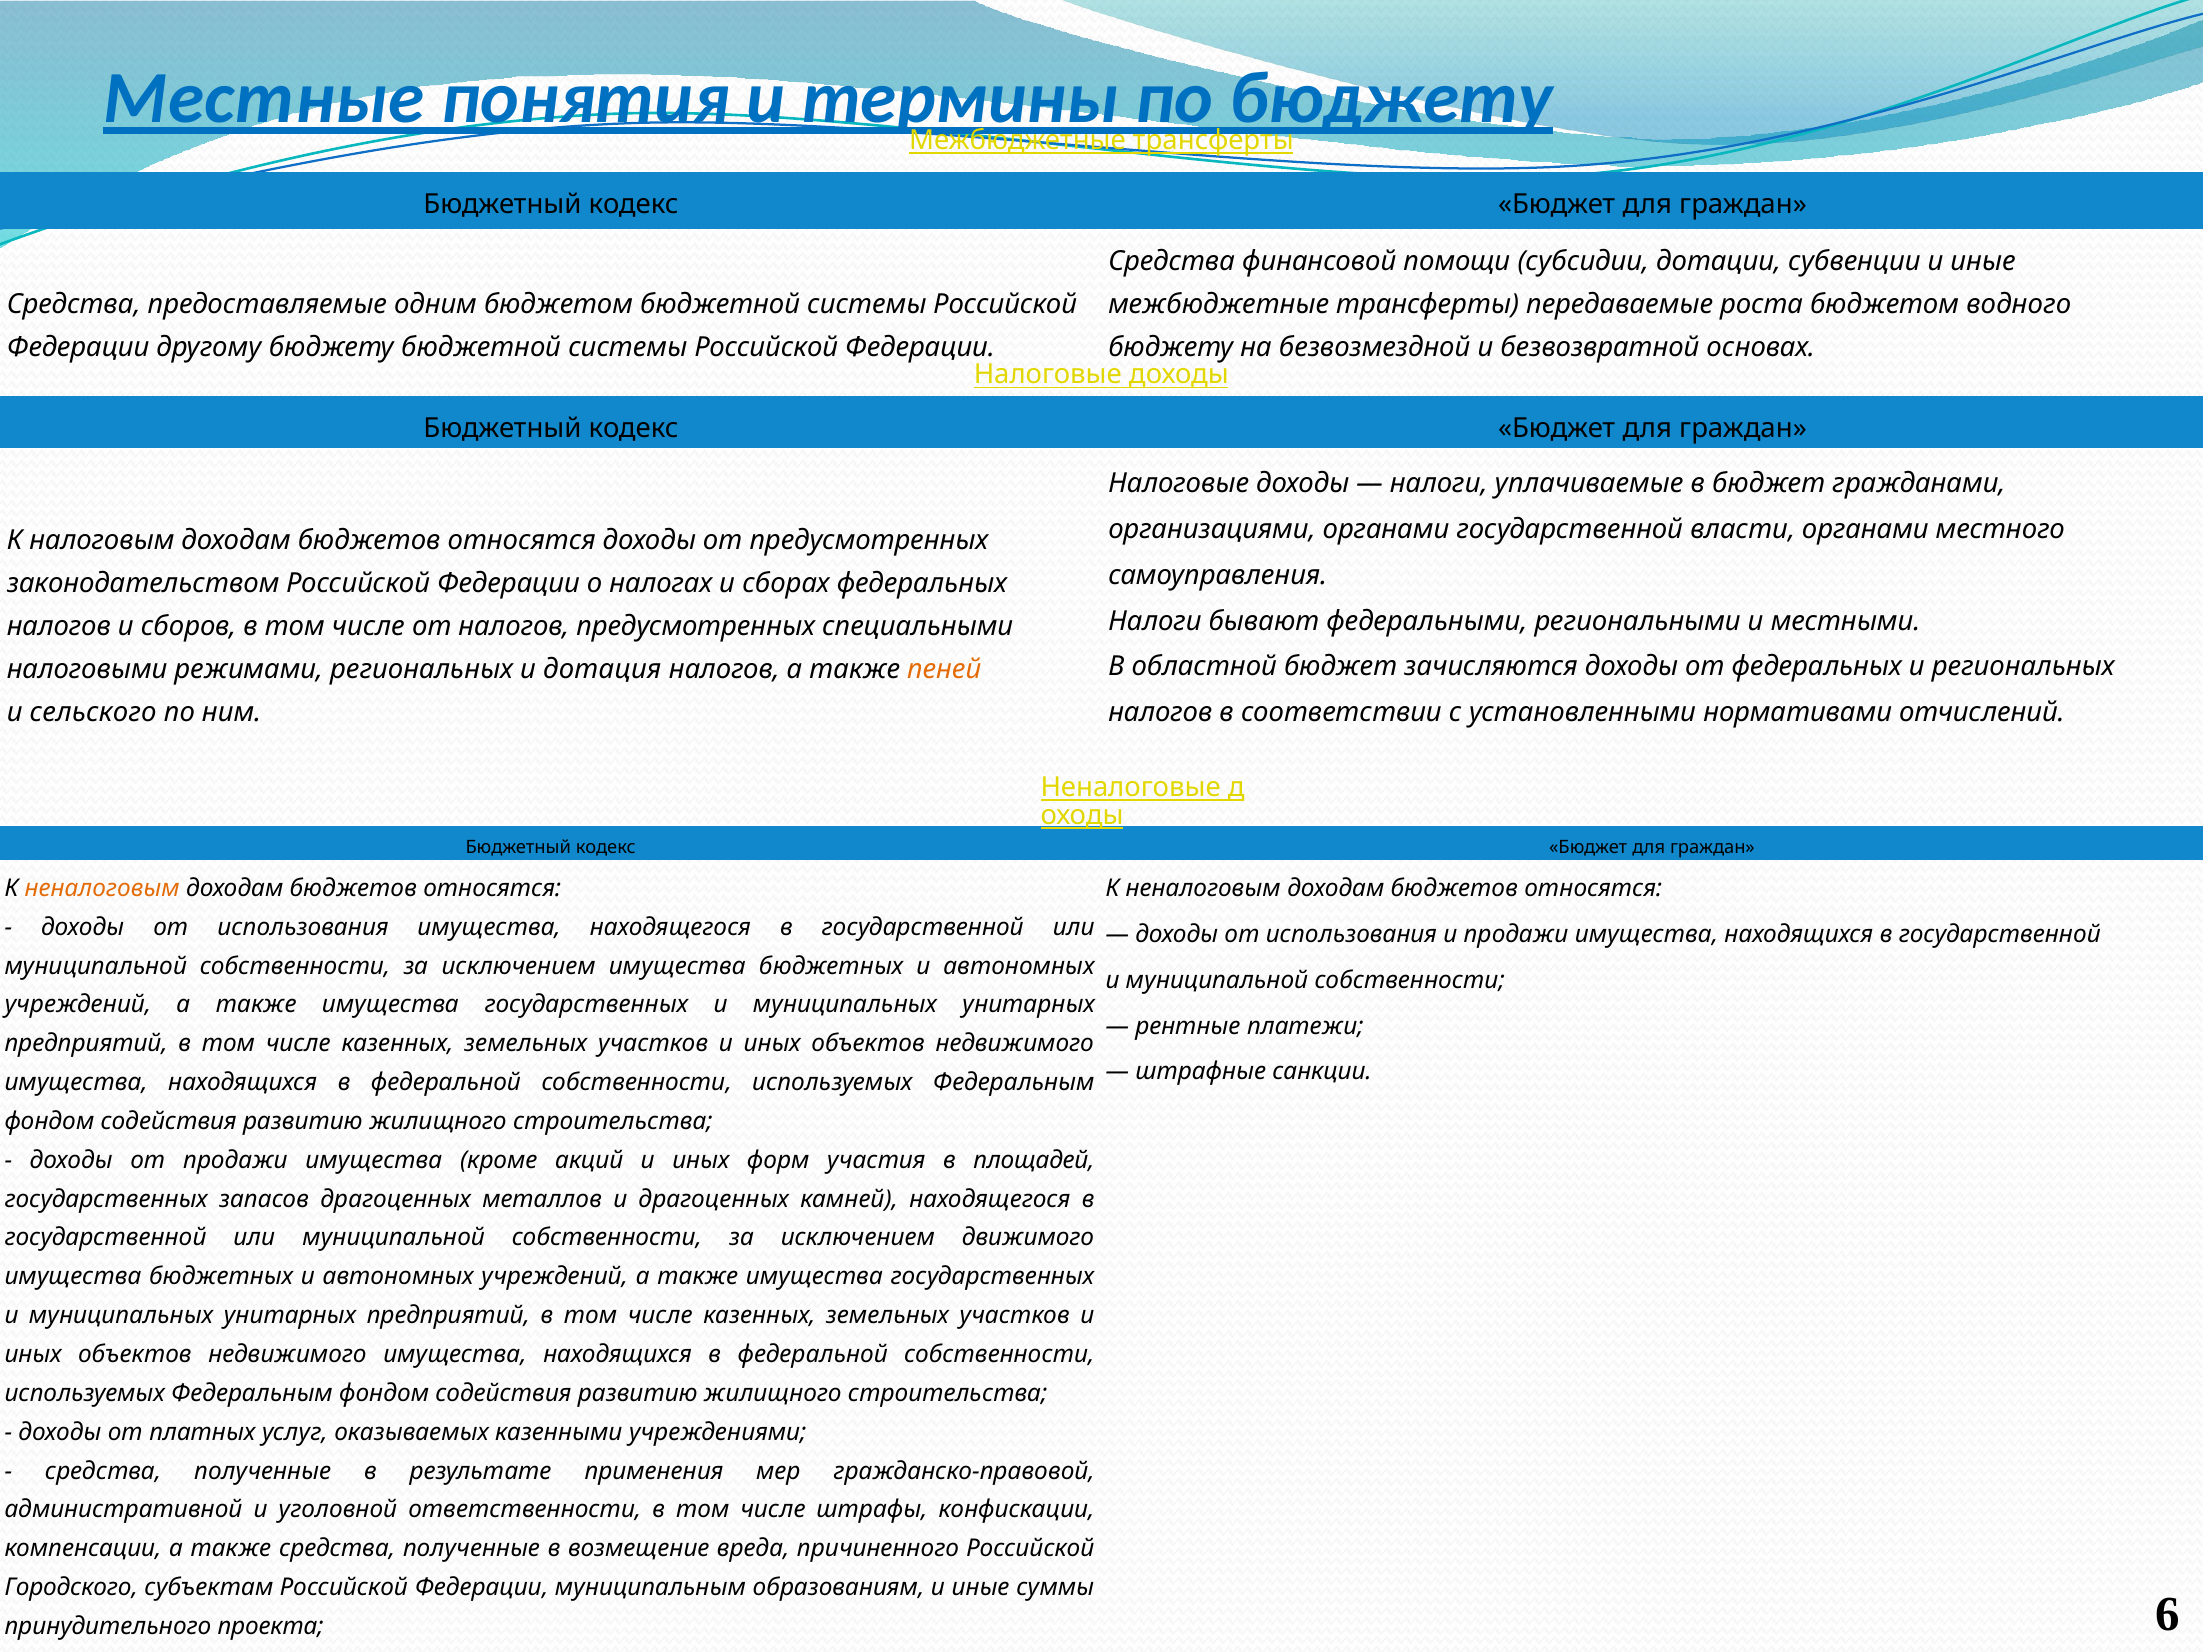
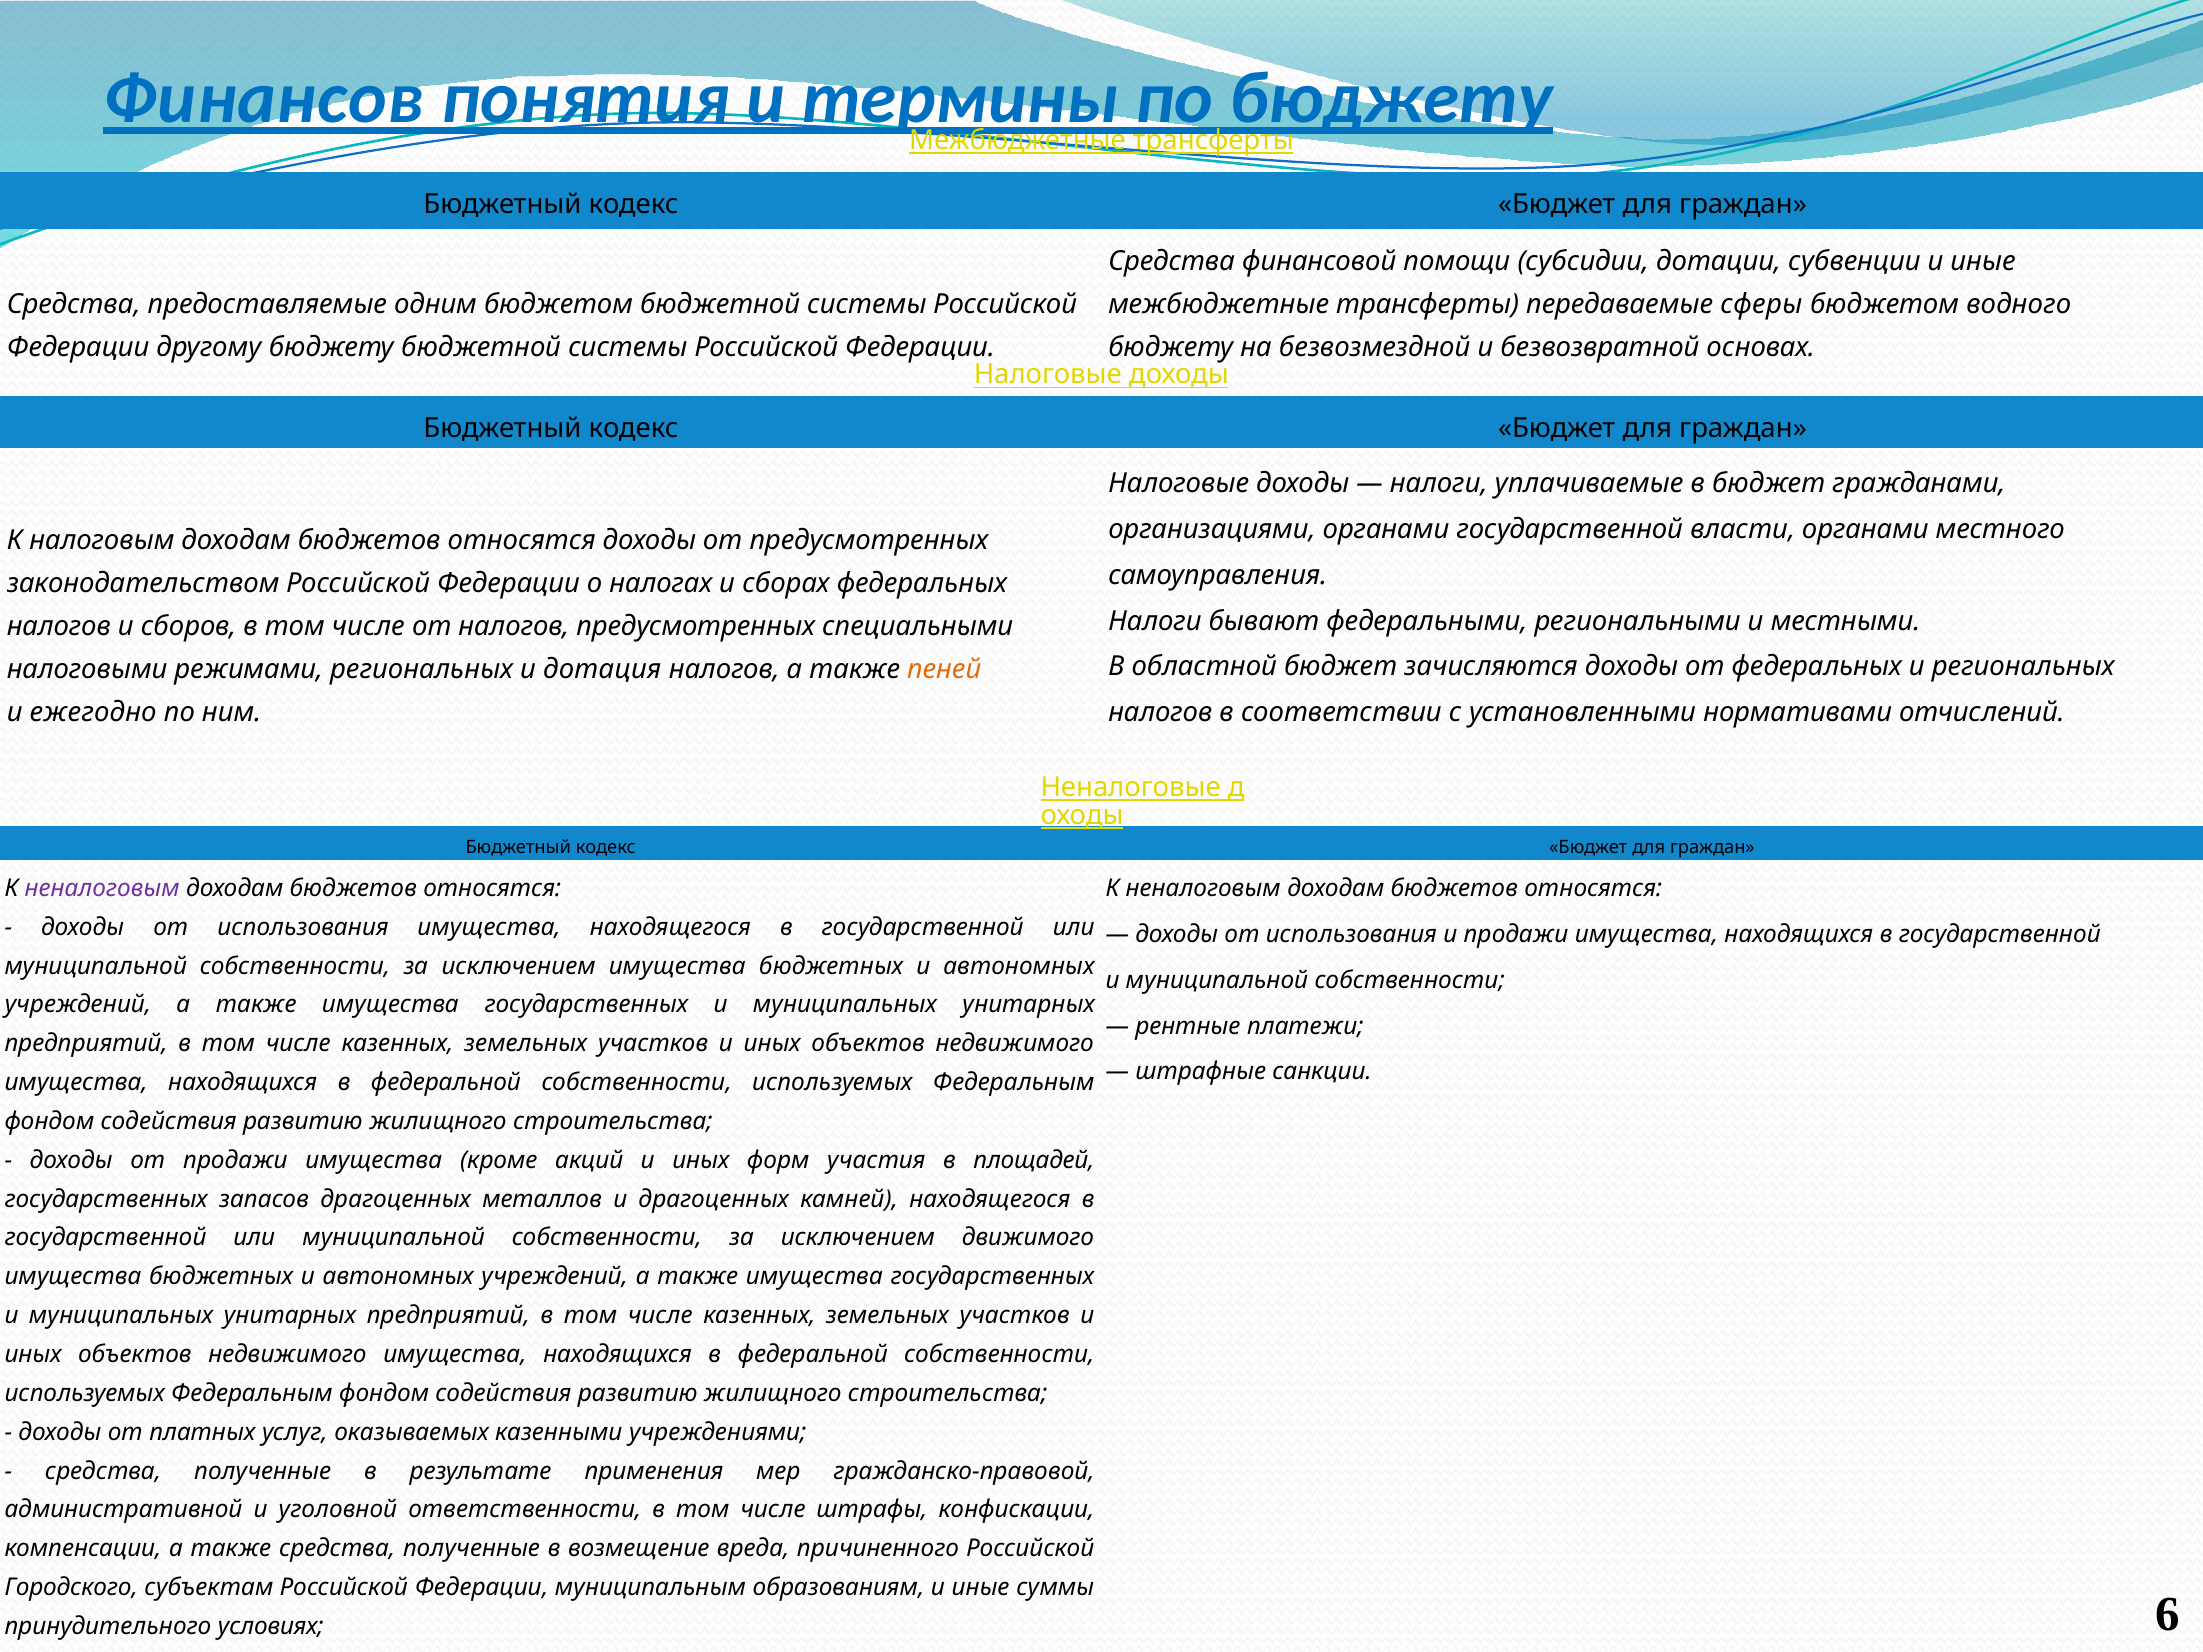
Местные: Местные -> Финансов (264, 99)
роста: роста -> сферы (1761, 305)
сельского: сельского -> ежегодно (93, 713)
неналоговым colour: orange -> purple (102, 888)
проекта: проекта -> условиях (271, 1627)
